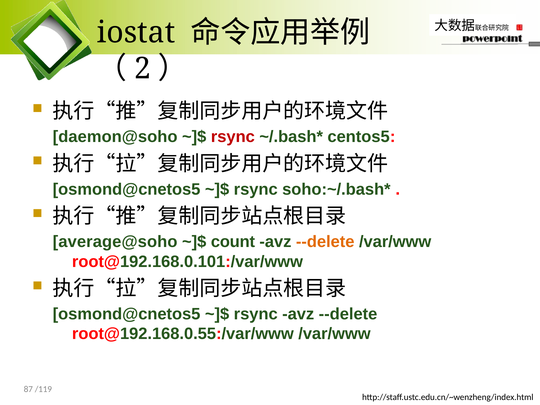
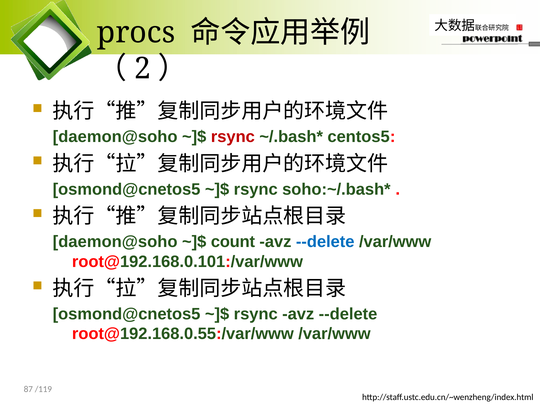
iostat: iostat -> procs (136, 32)
average@soho: average@soho -> daemon@soho (115, 242)
--delete colour: orange -> blue (325, 242)
